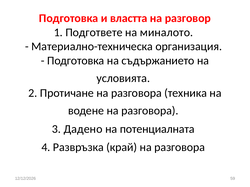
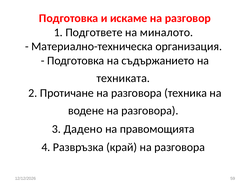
властта: властта -> искаме (129, 18)
условията: условията -> техниката (123, 78)
потенциалната: потенциалната -> правомощията (157, 129)
